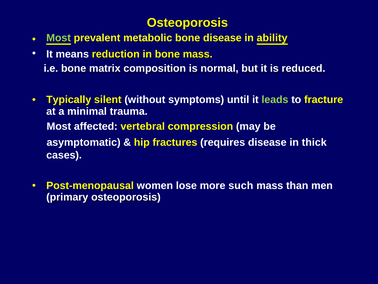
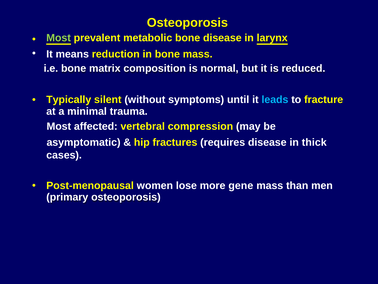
ability: ability -> larynx (272, 38)
leads colour: light green -> light blue (275, 99)
such: such -> gene (241, 185)
